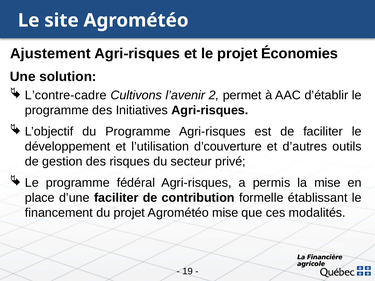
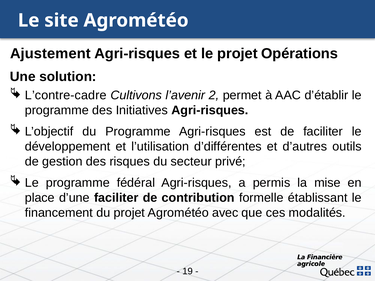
Économies: Économies -> Opérations (300, 54)
d’couverture: d’couverture -> d’différentes (228, 147)
Agrométéo mise: mise -> avec (225, 213)
